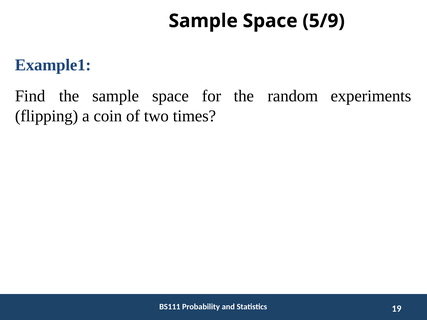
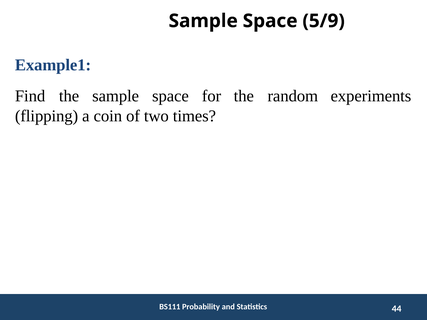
19: 19 -> 44 (397, 309)
